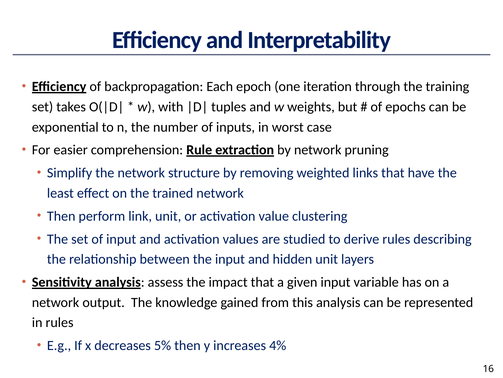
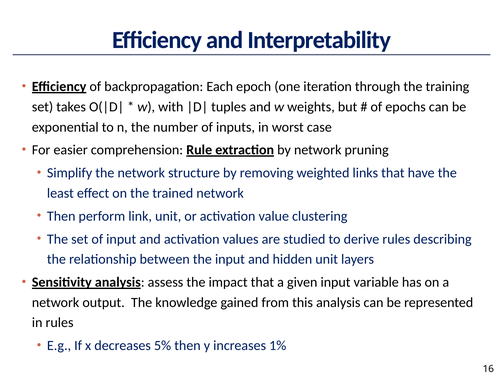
4%: 4% -> 1% (278, 345)
